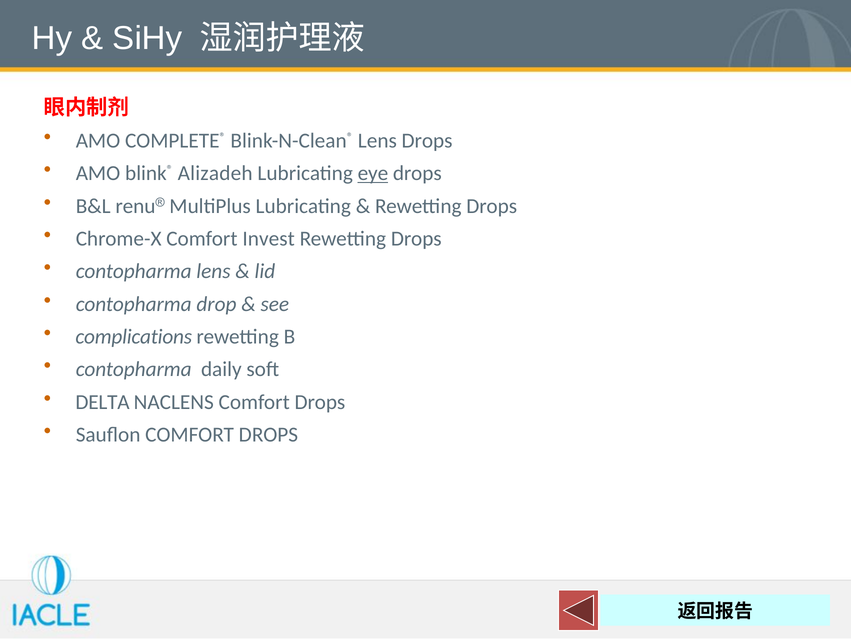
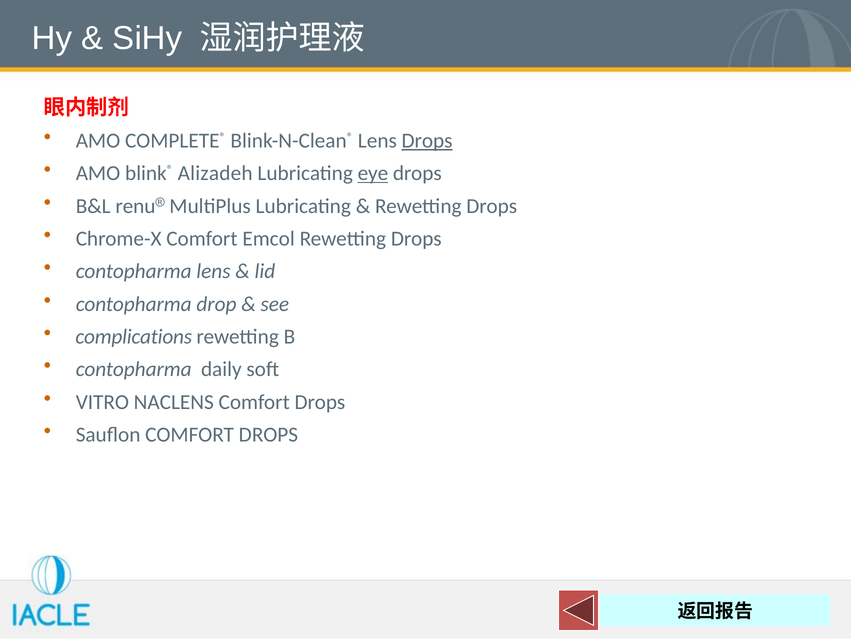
Drops underline: none -> present (427, 140)
Invest: Invest -> Emcol (269, 238)
DELTA: DELTA -> VITRO (102, 402)
